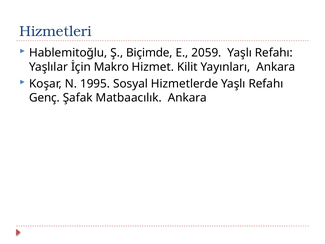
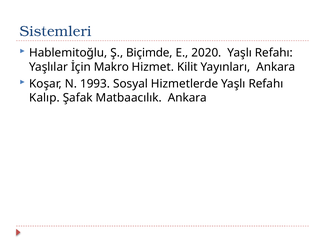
Hizmetleri: Hizmetleri -> Sistemleri (56, 31)
2059: 2059 -> 2020 (206, 53)
1995: 1995 -> 1993 (95, 84)
Genç: Genç -> Kalıp (44, 98)
